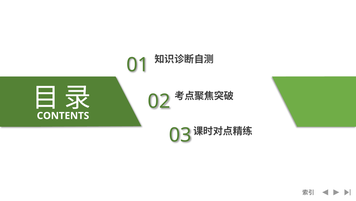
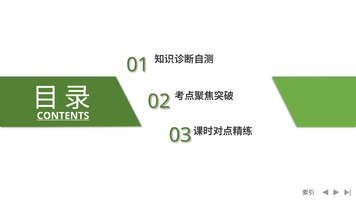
CONTENTS underline: none -> present (63, 115)
